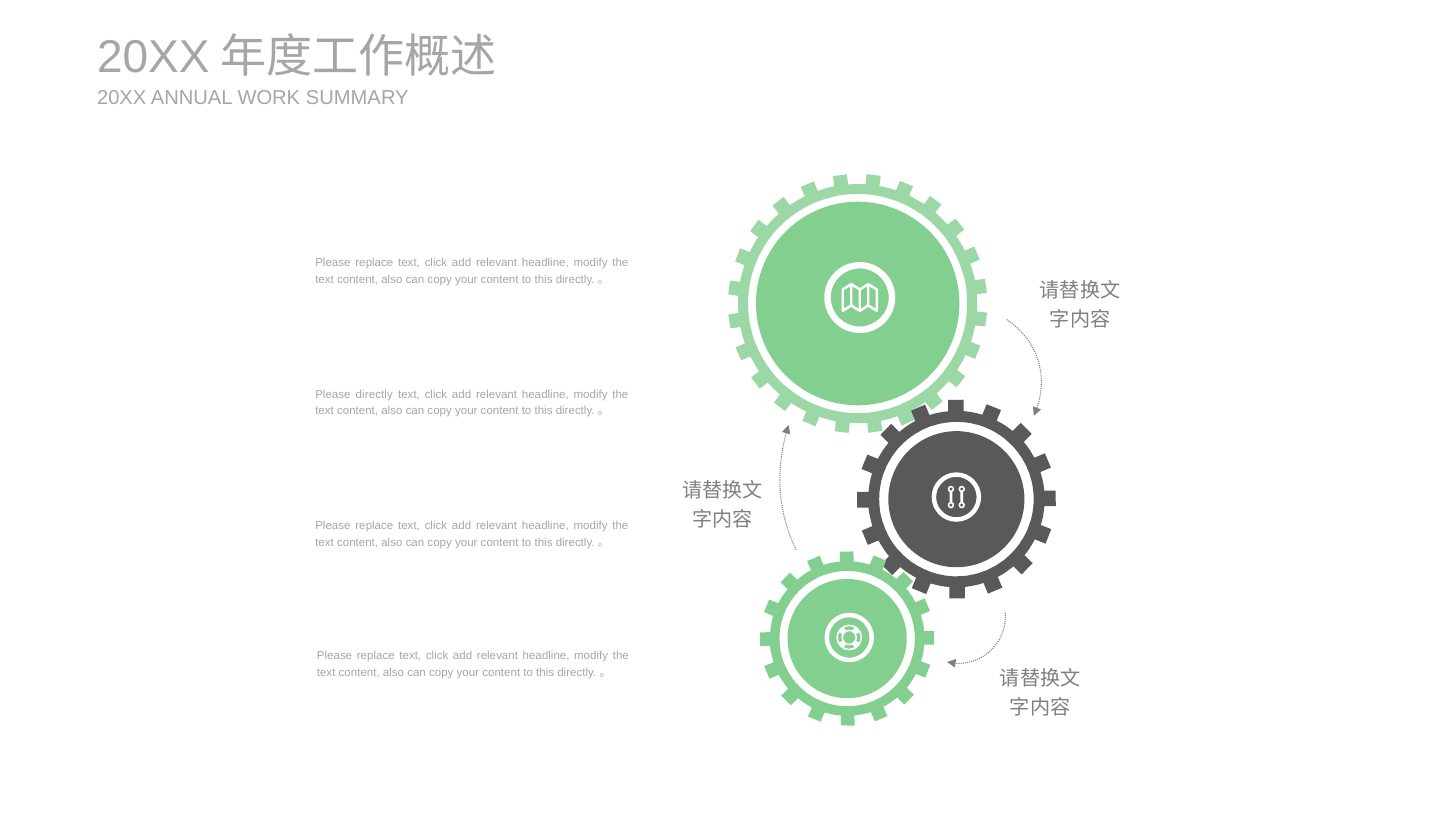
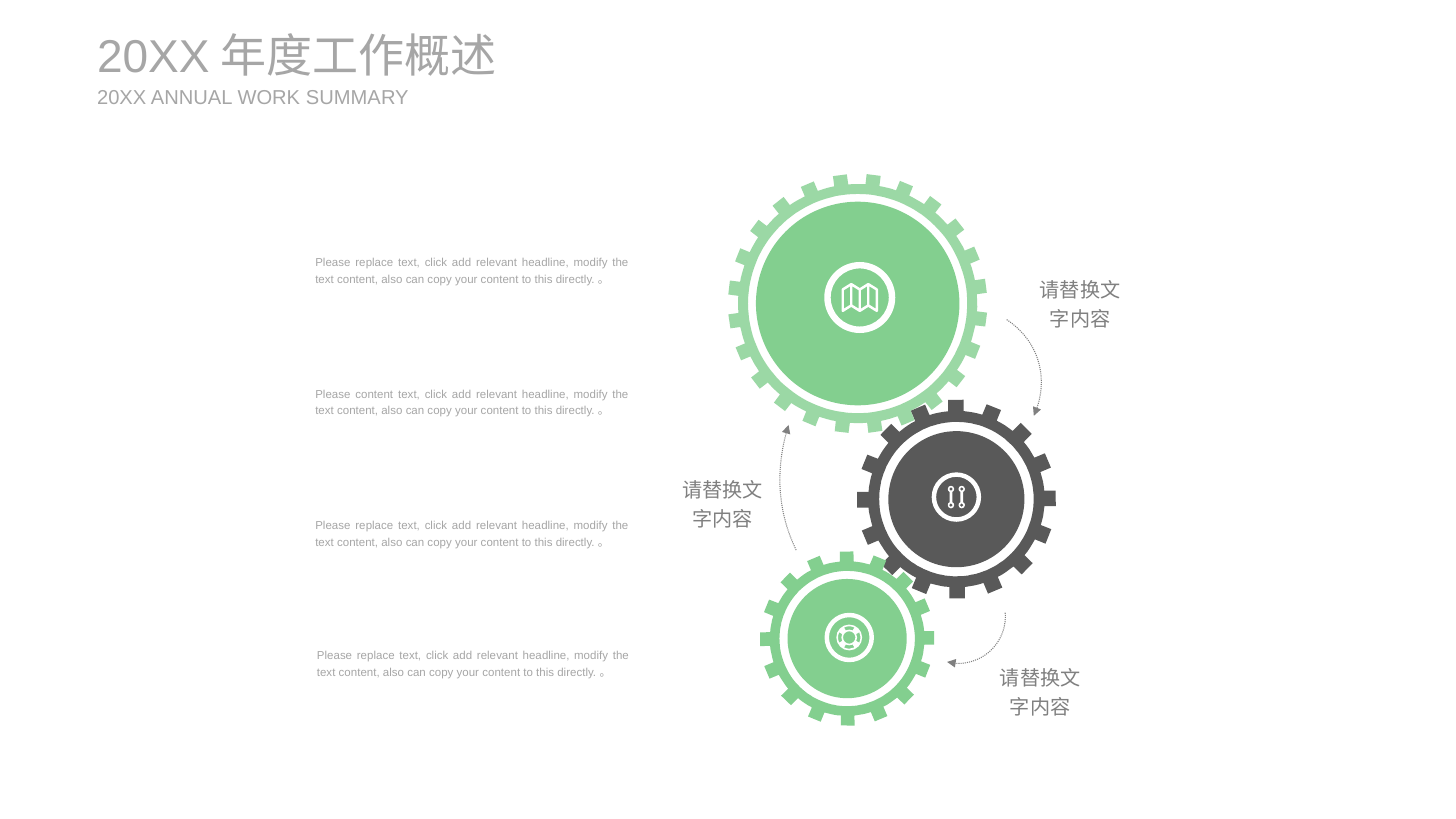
Please directly: directly -> content (374, 394)
